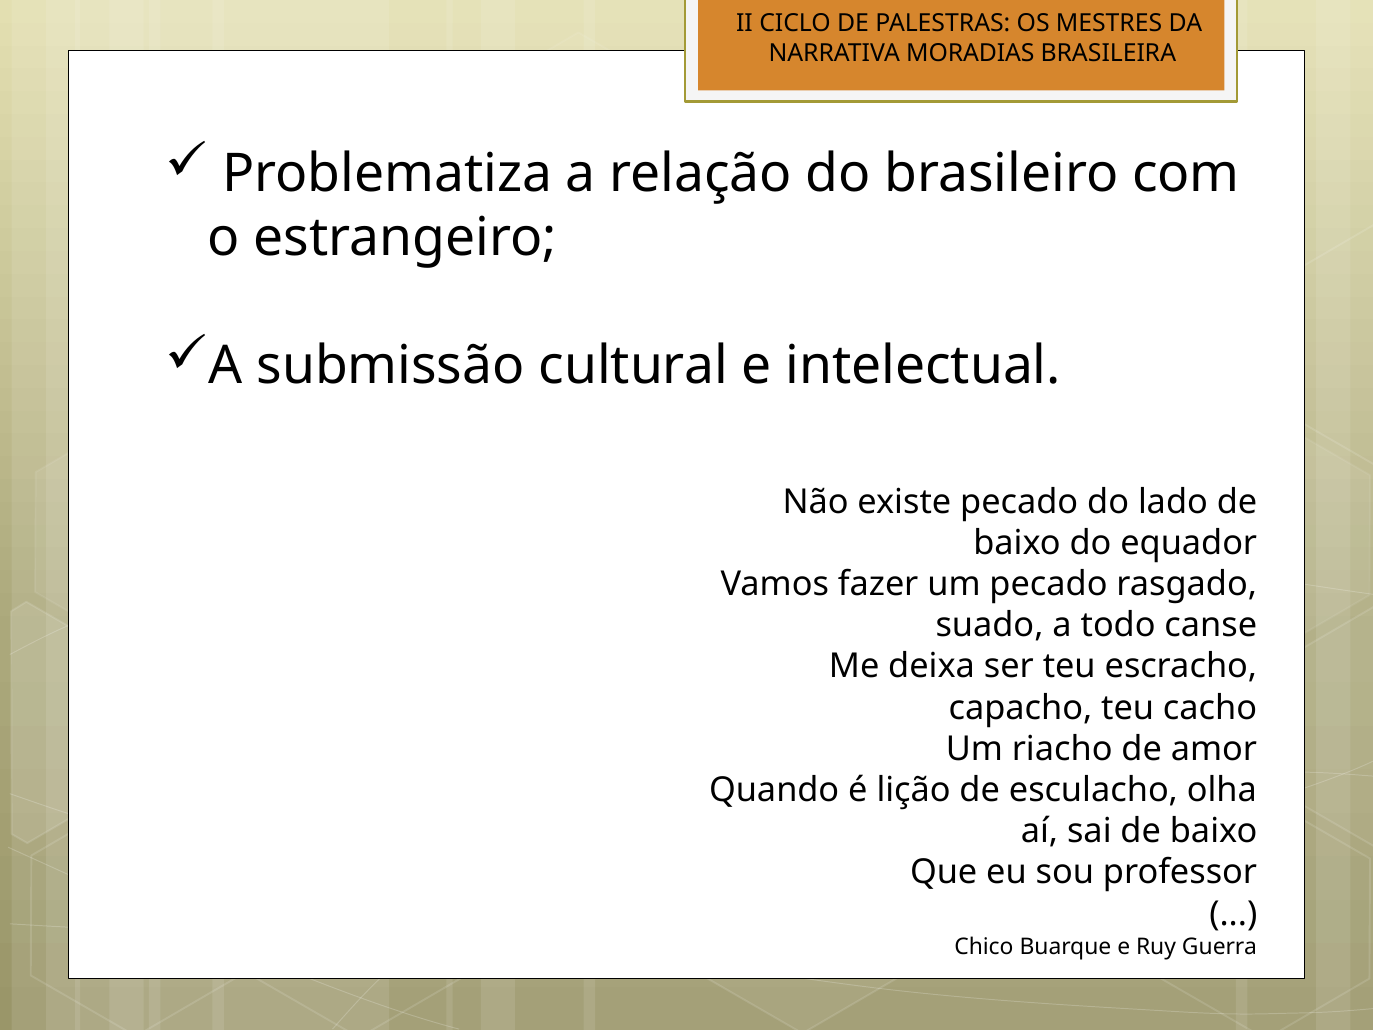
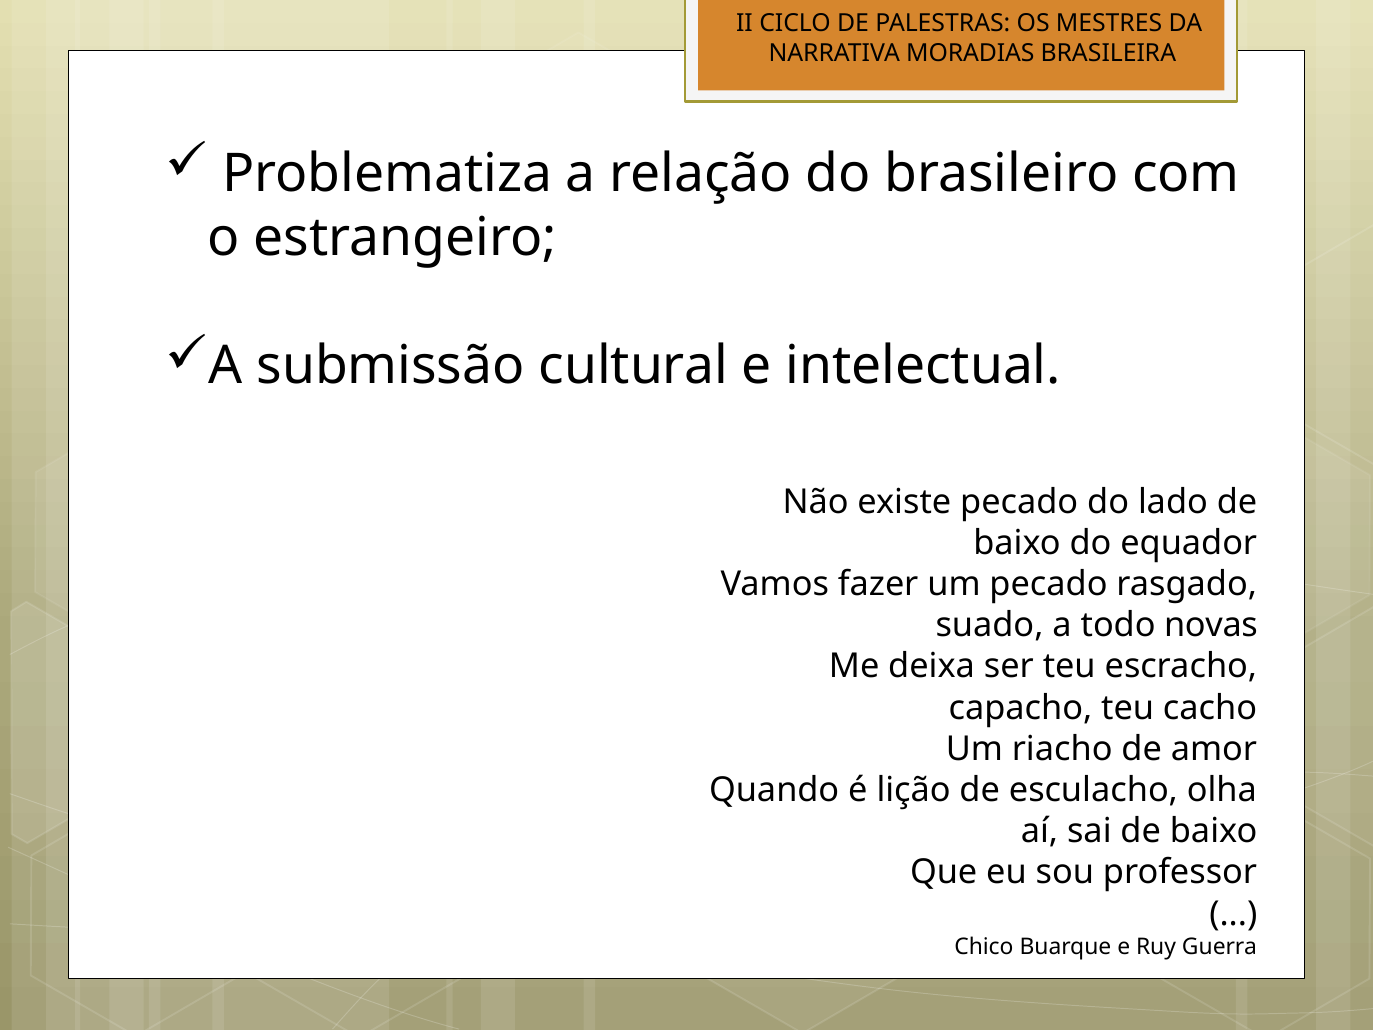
canse: canse -> novas (1211, 625)
